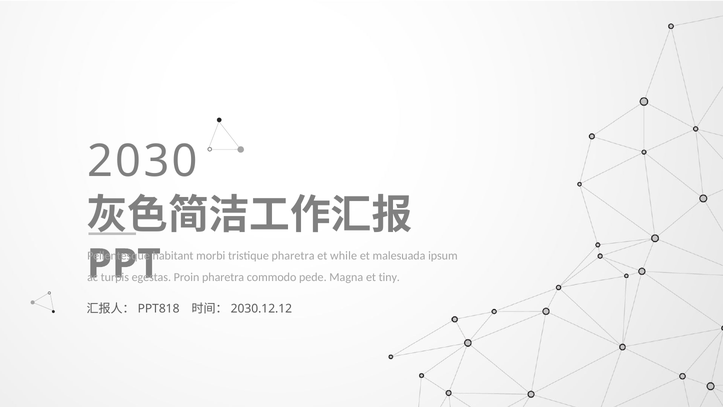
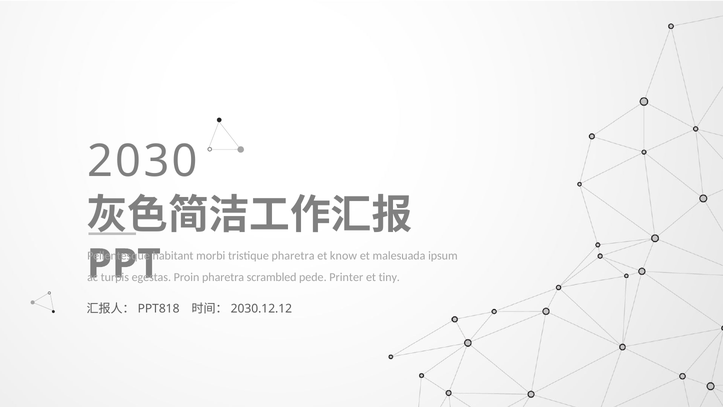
while: while -> know (344, 255)
commodo: commodo -> scrambled (272, 277)
Magna: Magna -> Printer (346, 277)
